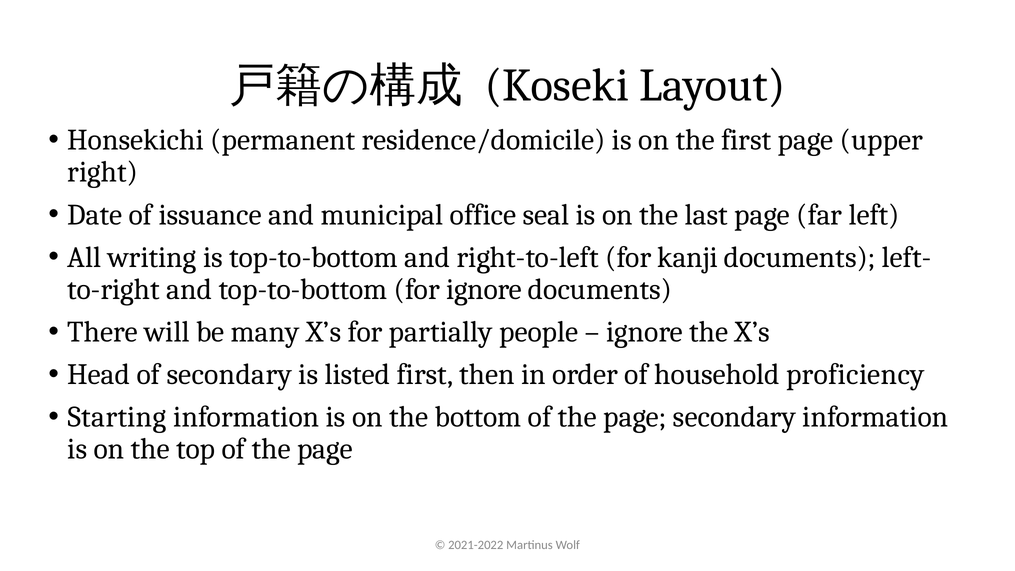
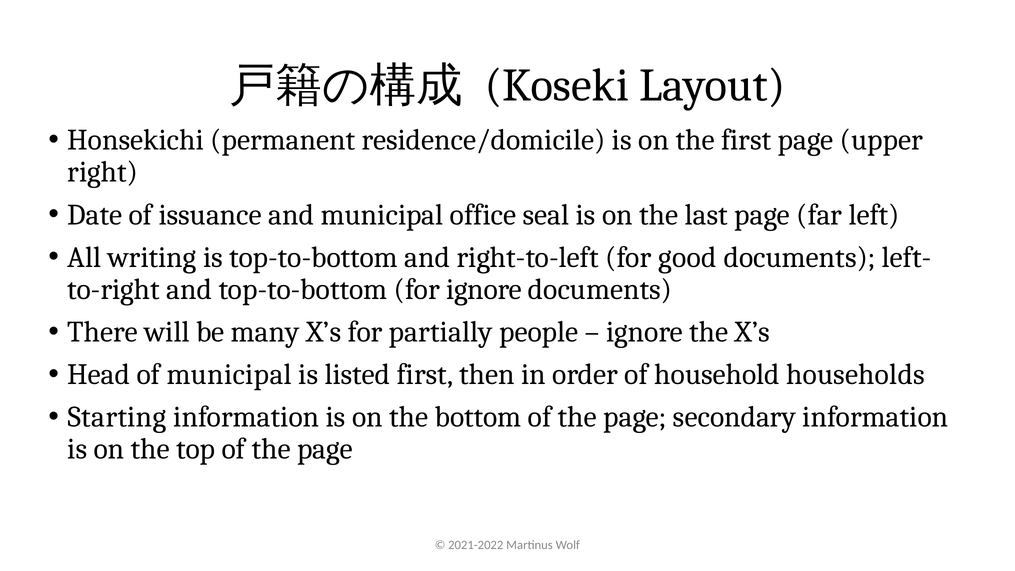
kanji: kanji -> good (687, 257)
of secondary: secondary -> municipal (229, 374)
proficiency: proficiency -> households (855, 374)
